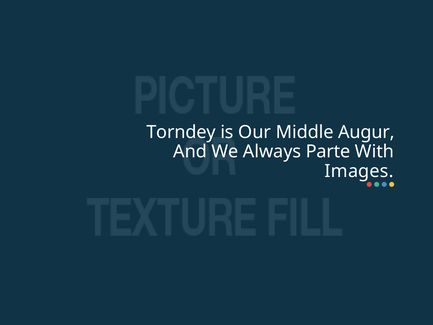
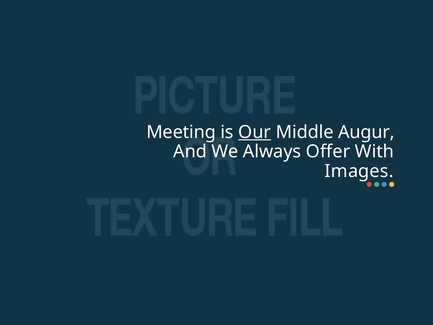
Torndey: Torndey -> Meeting (181, 132)
Our underline: none -> present (255, 132)
Parte: Parte -> Offer (328, 152)
